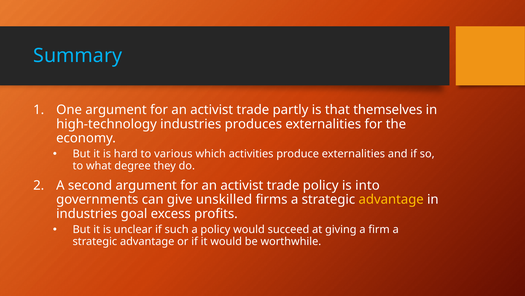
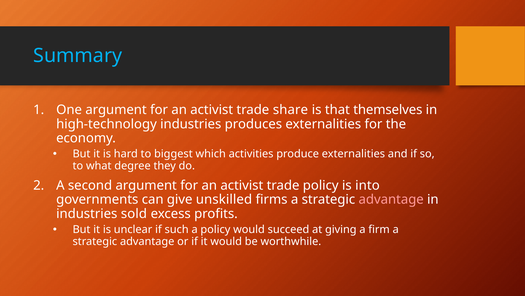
partly: partly -> share (290, 110)
various: various -> biggest (173, 154)
advantage colour: yellow -> pink (391, 199)
goal: goal -> sold (134, 213)
